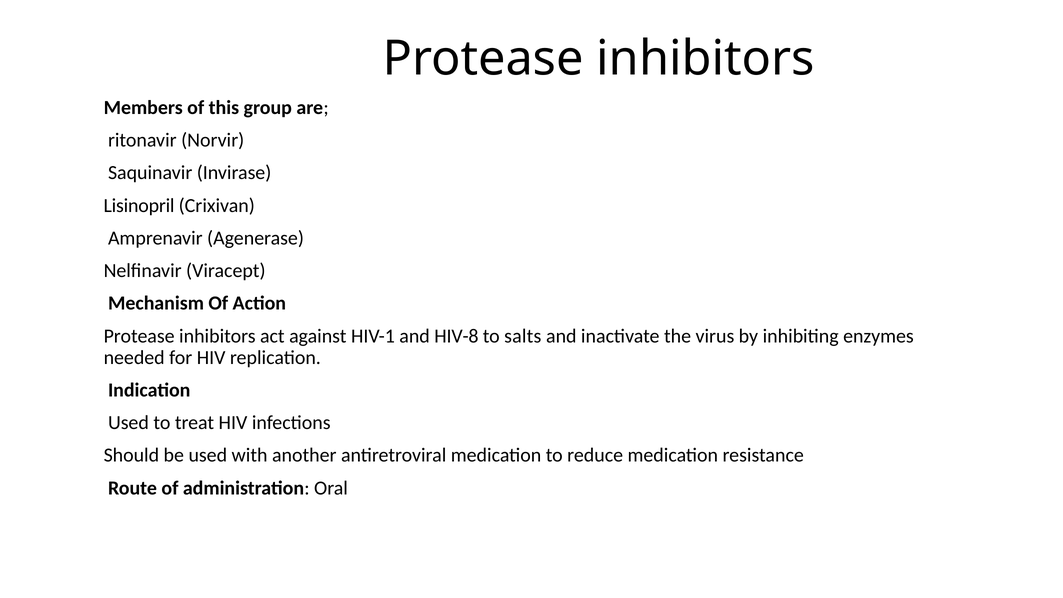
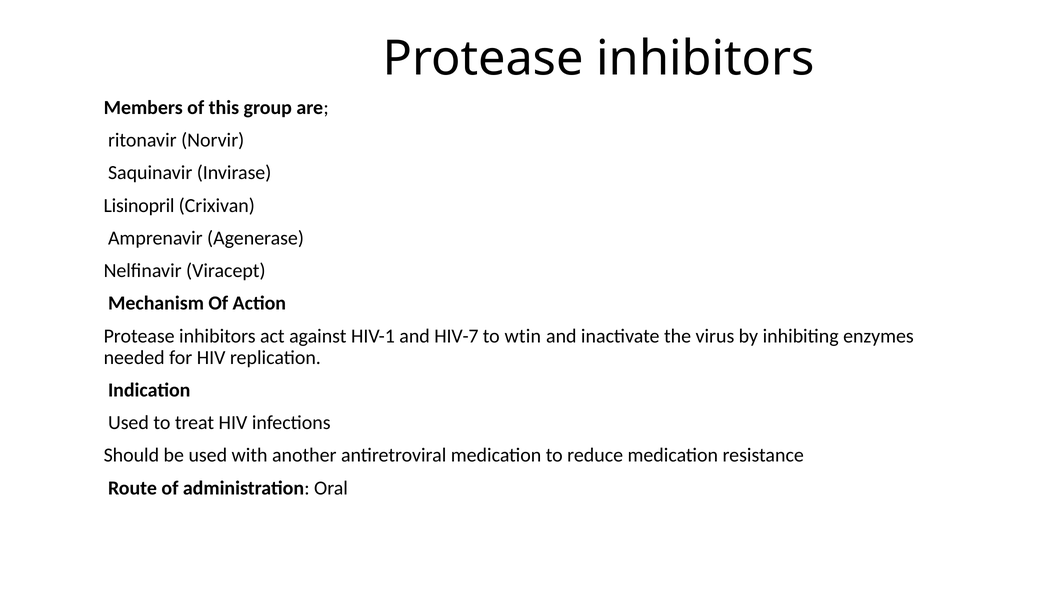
HIV-8: HIV-8 -> HIV-7 (456, 336)
salts: salts -> wtin (523, 336)
